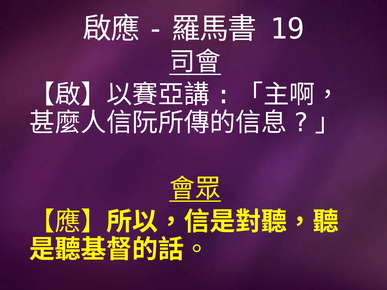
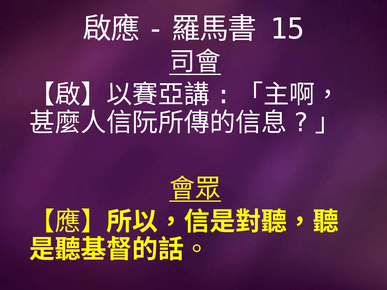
19: 19 -> 15 (287, 29)
